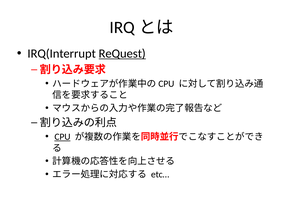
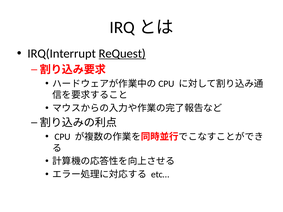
CPU underline: present -> none (62, 137)
